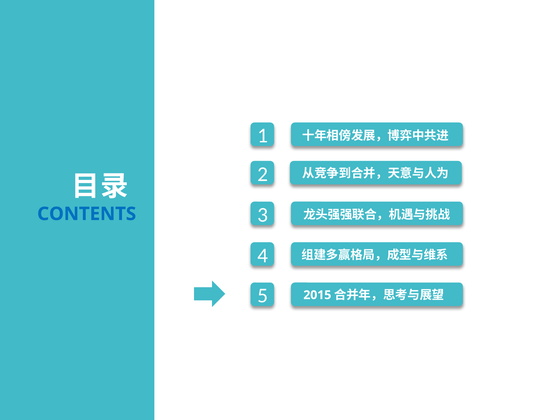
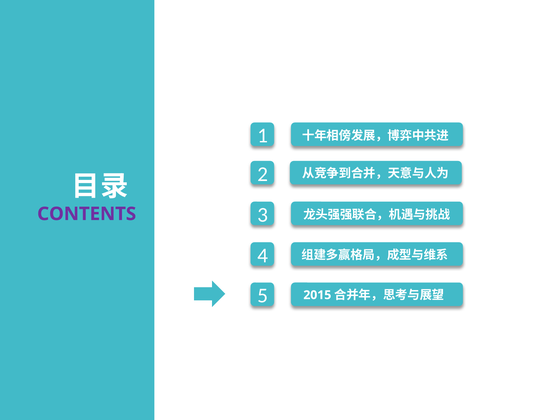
CONTENTS colour: blue -> purple (87, 214)
